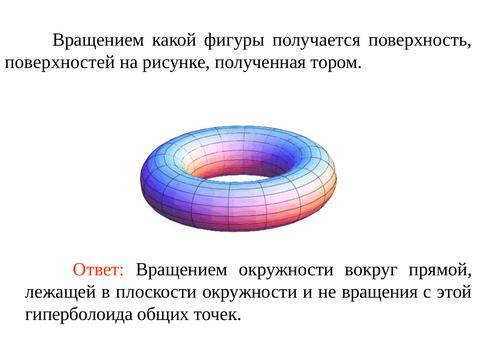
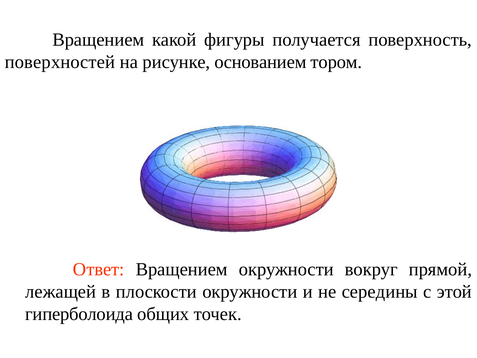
полученная: полученная -> основанием (261, 62)
вращения: вращения -> середины (380, 291)
